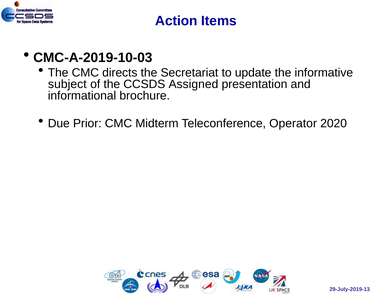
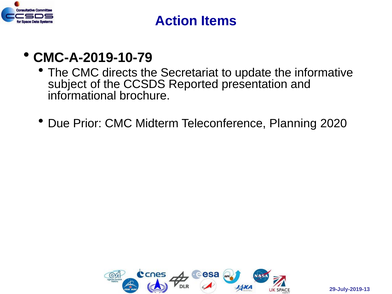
CMC-A-2019-10-03: CMC-A-2019-10-03 -> CMC-A-2019-10-79 (93, 58)
Assigned: Assigned -> Reported (193, 84)
Operator: Operator -> Planning (293, 123)
